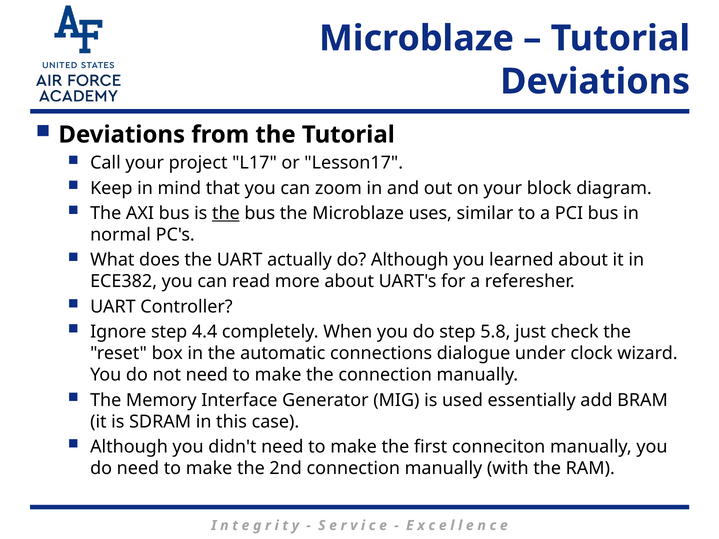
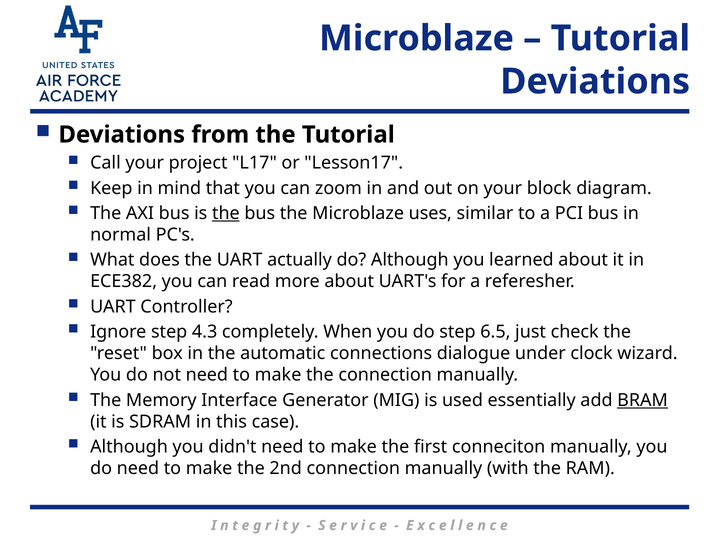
4.4: 4.4 -> 4.3 (205, 332)
5.8: 5.8 -> 6.5 (495, 332)
BRAM underline: none -> present (643, 400)
